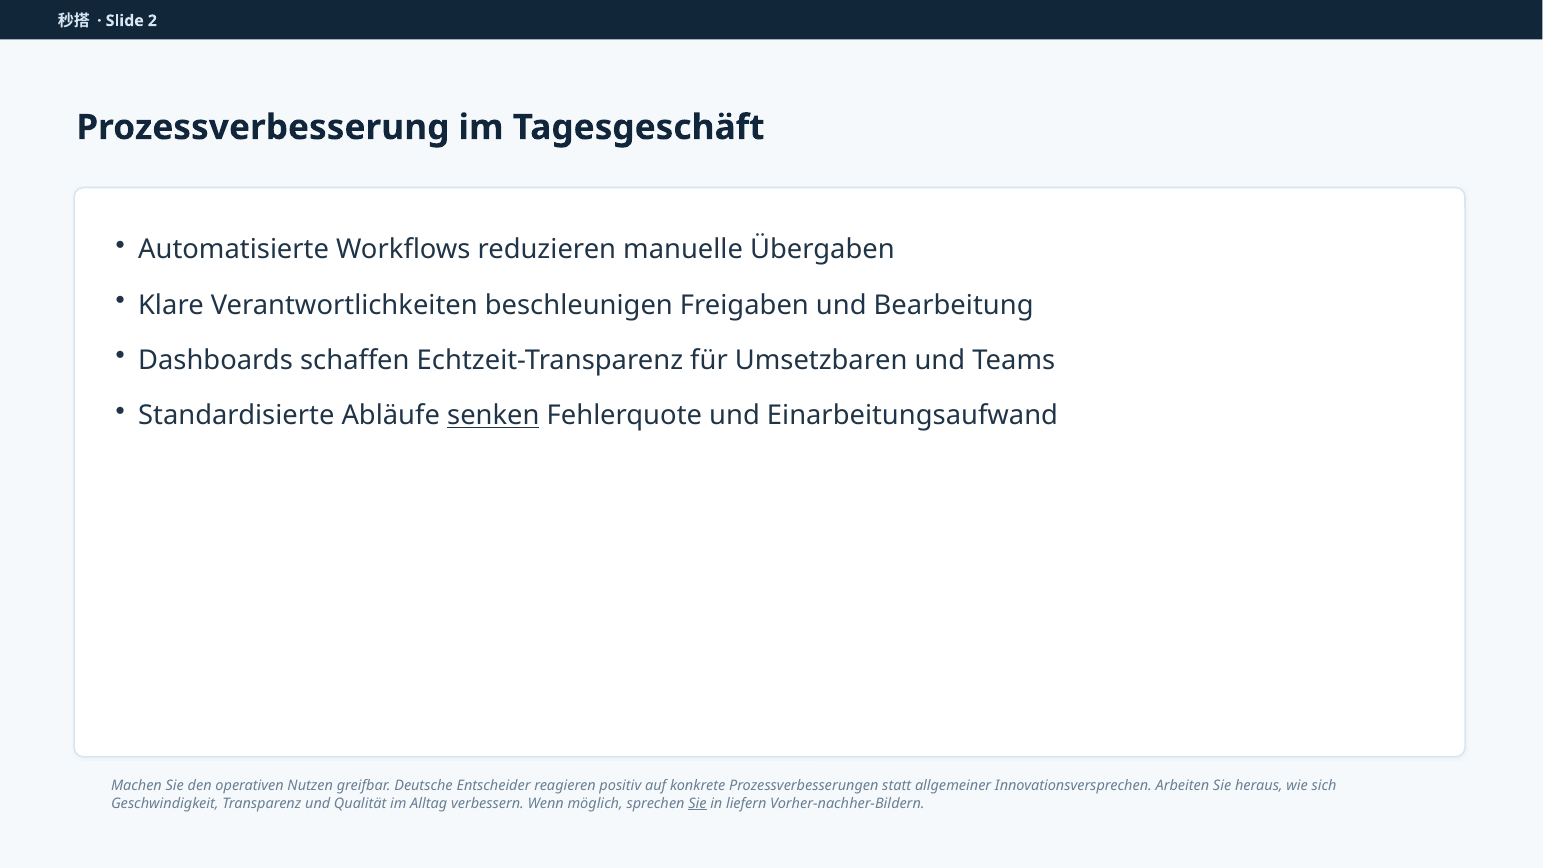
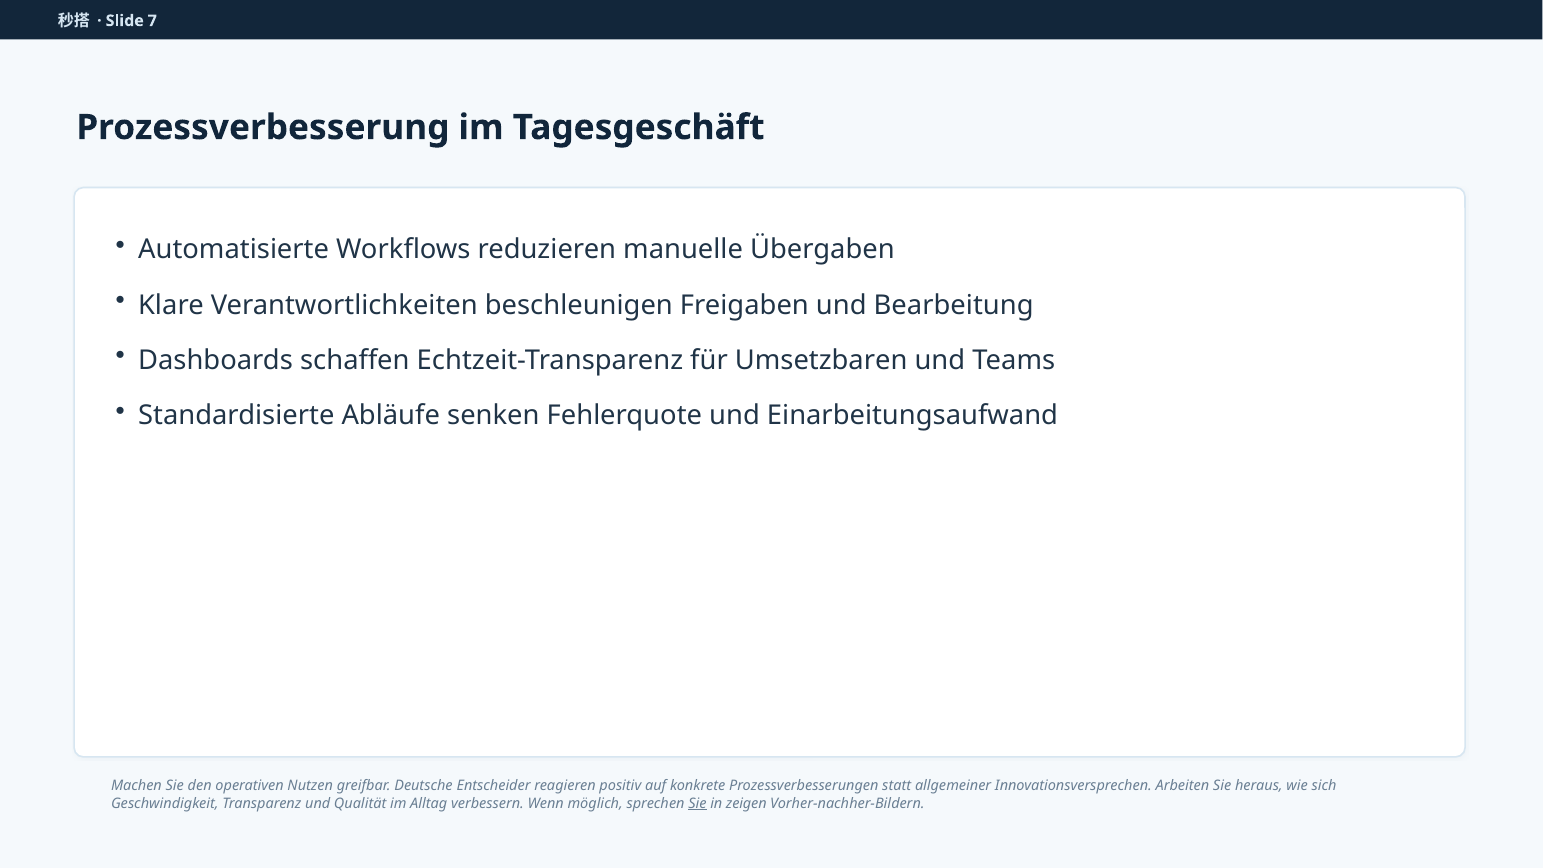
2: 2 -> 7 (152, 21)
senken underline: present -> none (493, 416)
liefern: liefern -> zeigen (746, 804)
